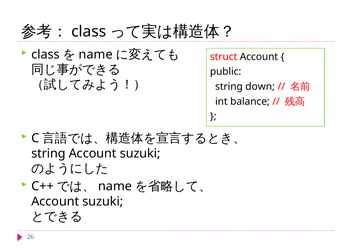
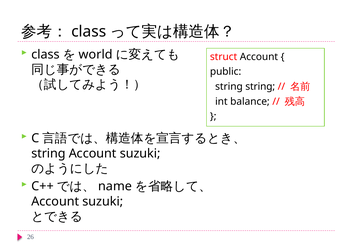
name: name -> world (96, 55)
string down: down -> string (260, 87)
